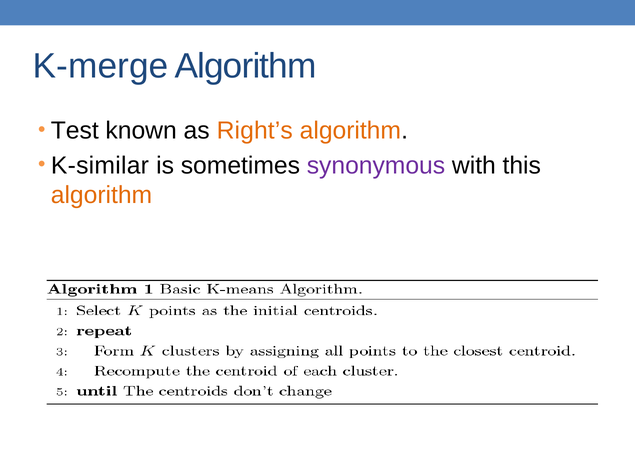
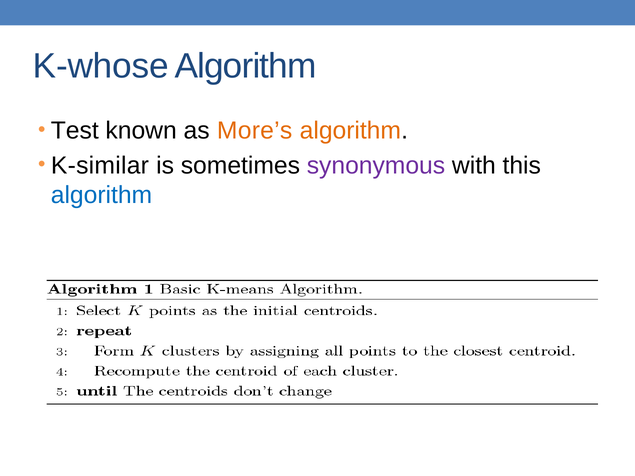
K-merge: K-merge -> K-whose (101, 66)
Right’s: Right’s -> More’s (255, 131)
algorithm colour: orange -> blue (101, 195)
